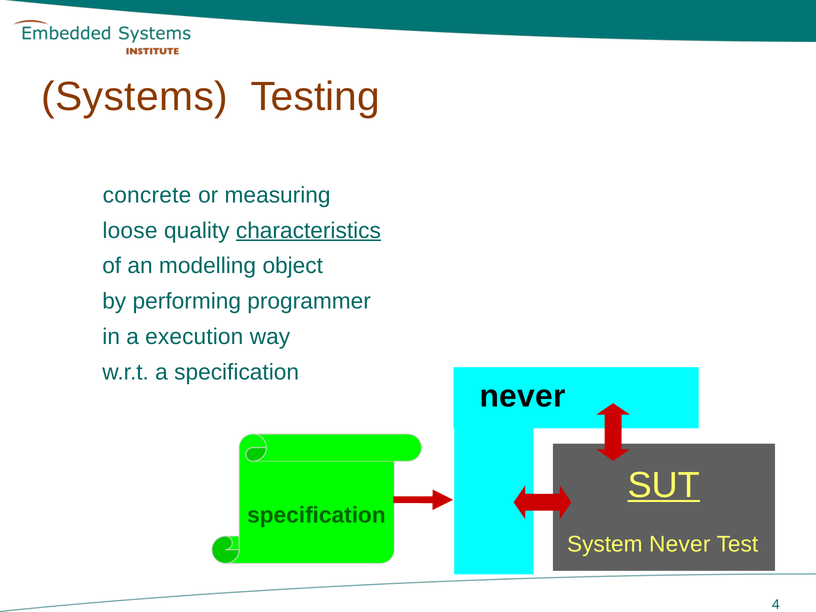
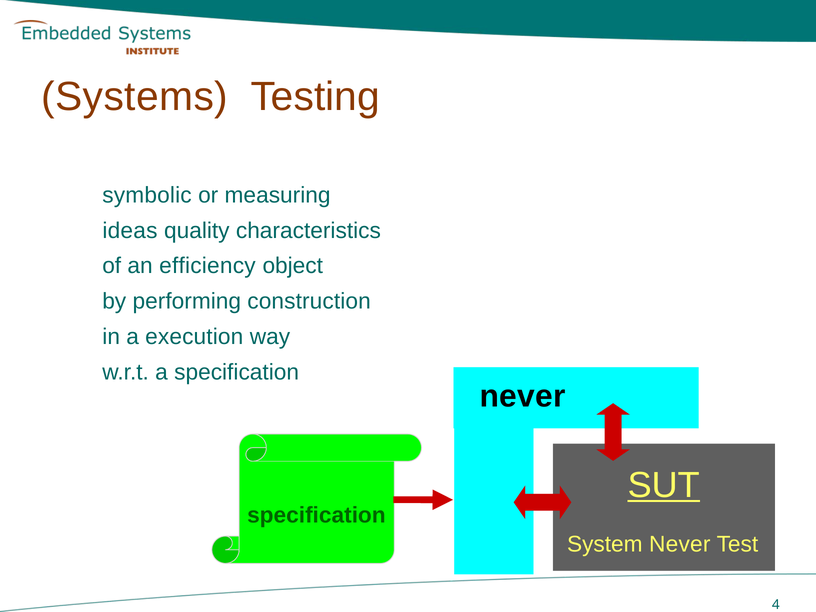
concrete: concrete -> symbolic (147, 195)
loose: loose -> ideas (130, 231)
characteristics underline: present -> none (308, 231)
modelling: modelling -> efficiency (207, 266)
programmer: programmer -> construction (309, 301)
